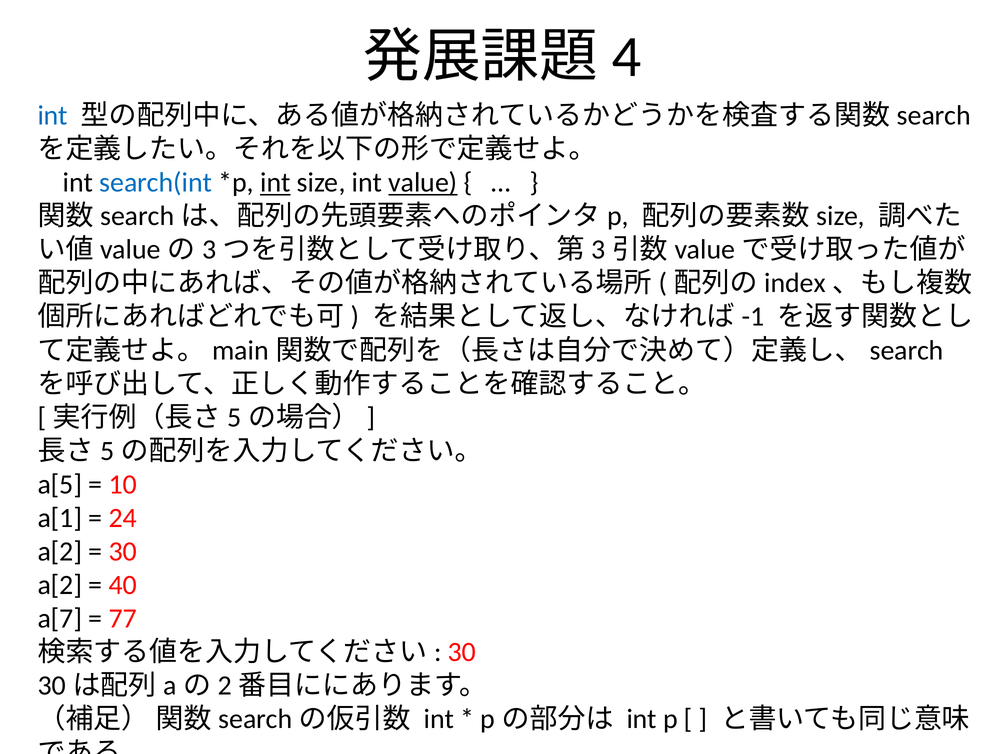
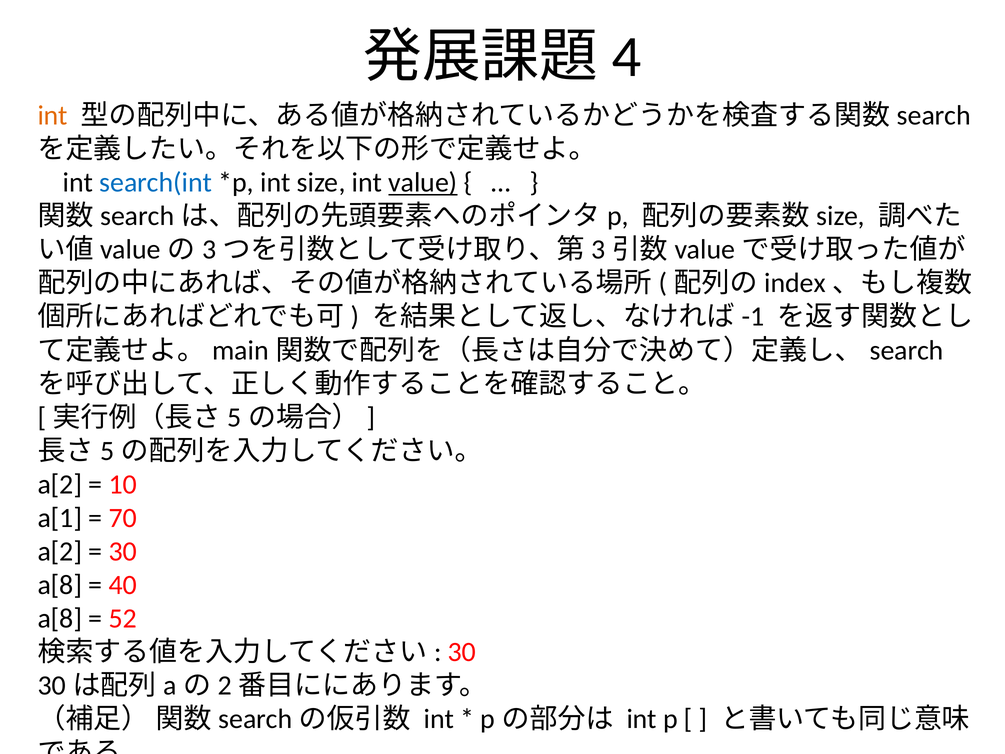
int colour: blue -> orange (53, 116)
int underline: present -> none (275, 183)
a[5: a[5 -> a[2 (60, 484)
24: 24 -> 70 (123, 518)
a[2: a[2 -> a[8 (60, 585)
a[7: a[7 -> a[8 (60, 618)
77: 77 -> 52 (123, 618)
